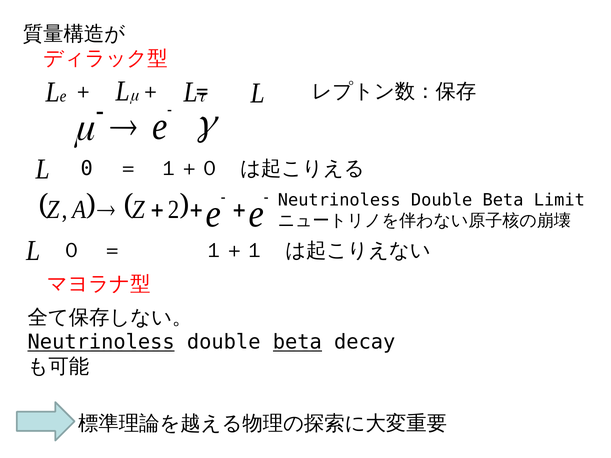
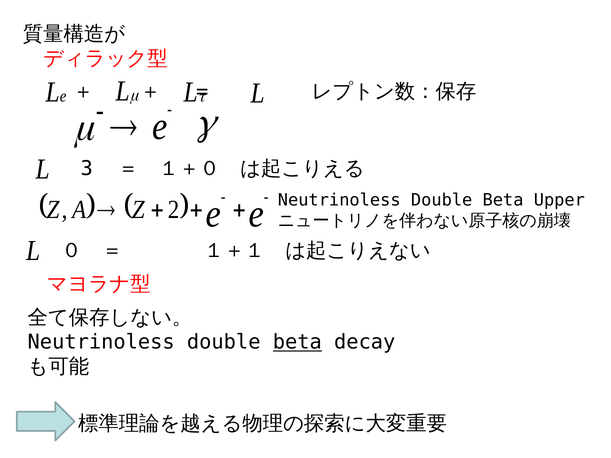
0: 0 -> 3 (87, 169)
Limit: Limit -> Upper (559, 200)
Neutrinoless underline: present -> none (101, 342)
